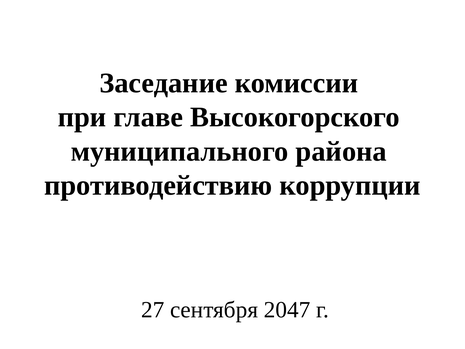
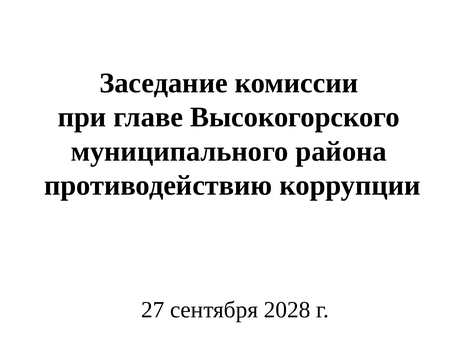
2047: 2047 -> 2028 (287, 309)
